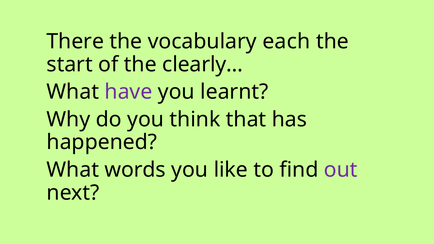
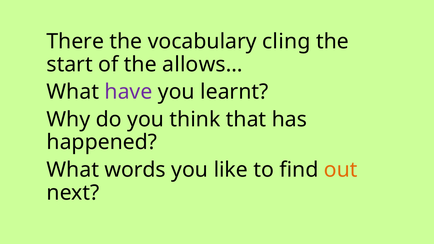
each: each -> cling (286, 42)
clearly…: clearly… -> allows… (202, 64)
out colour: purple -> orange (341, 170)
